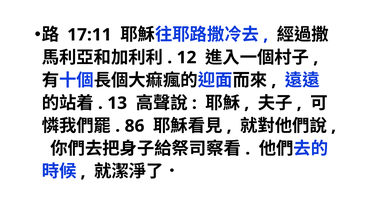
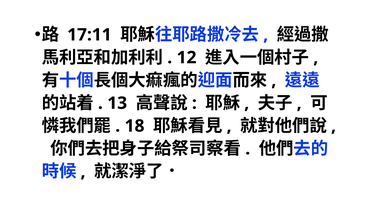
86: 86 -> 18 (135, 126)
